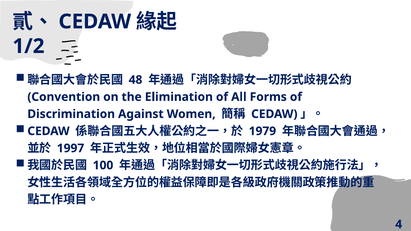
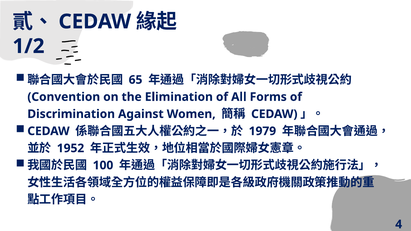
48: 48 -> 65 (136, 80)
1997: 1997 -> 1952 (71, 148)
